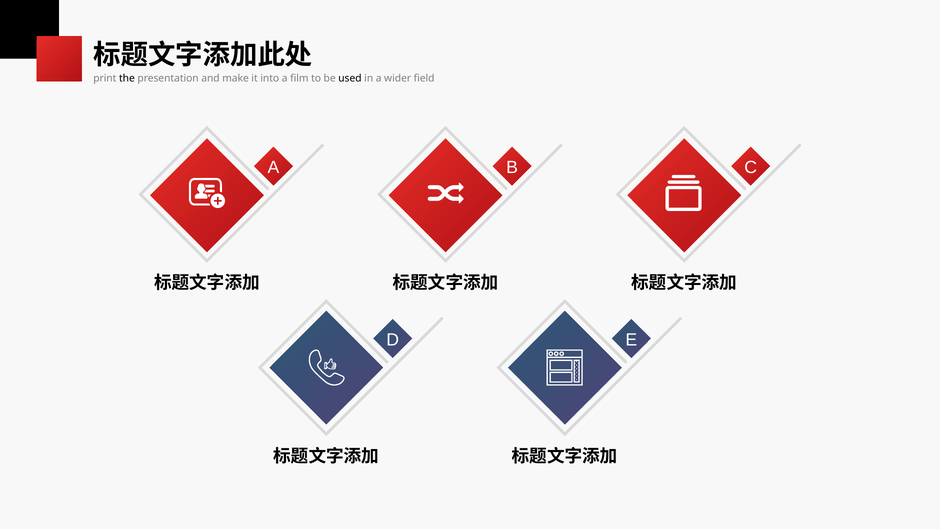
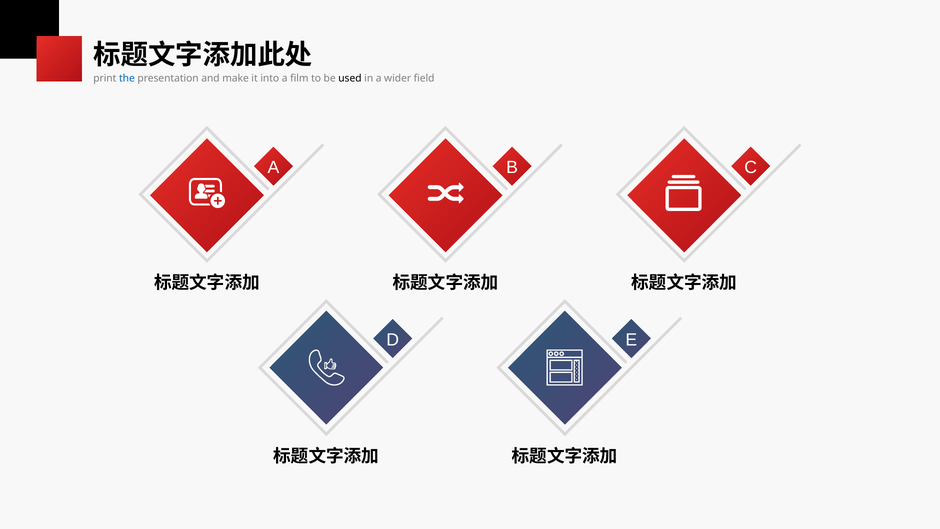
the colour: black -> blue (127, 78)
